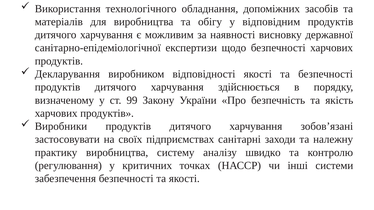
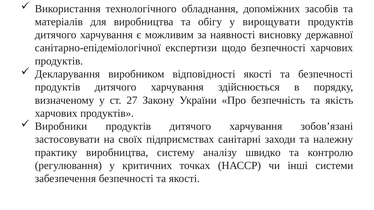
відповідним: відповідним -> вирощувати (271, 22)
99: 99 -> 27 (132, 100)
